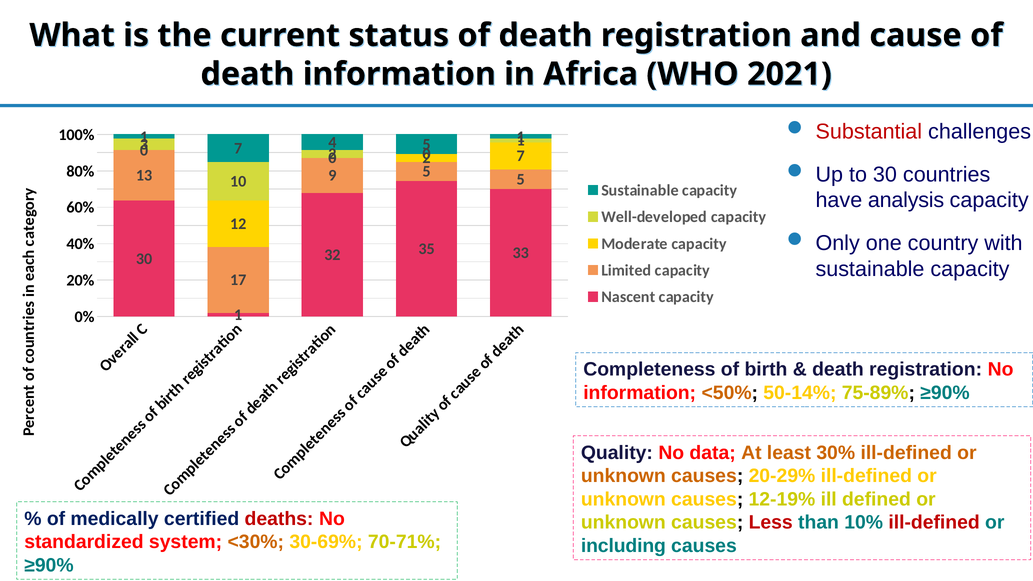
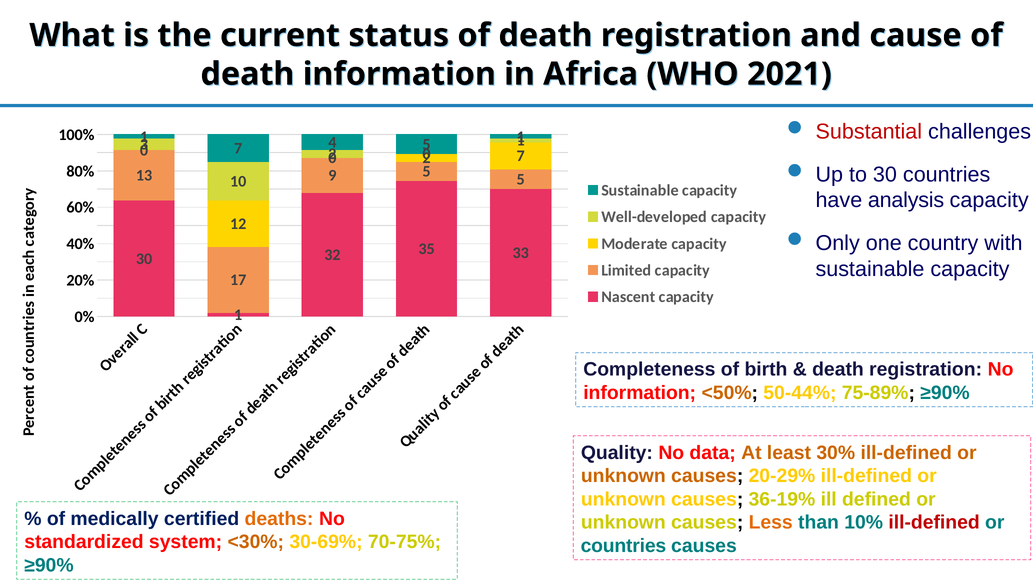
50-14%: 50-14% -> 50-44% (800, 393)
12-19%: 12-19% -> 36-19% (782, 499)
deaths colour: red -> orange (279, 519)
Less colour: red -> orange (771, 522)
70-71%: 70-71% -> 70-75% (405, 542)
including: including -> countries (623, 546)
